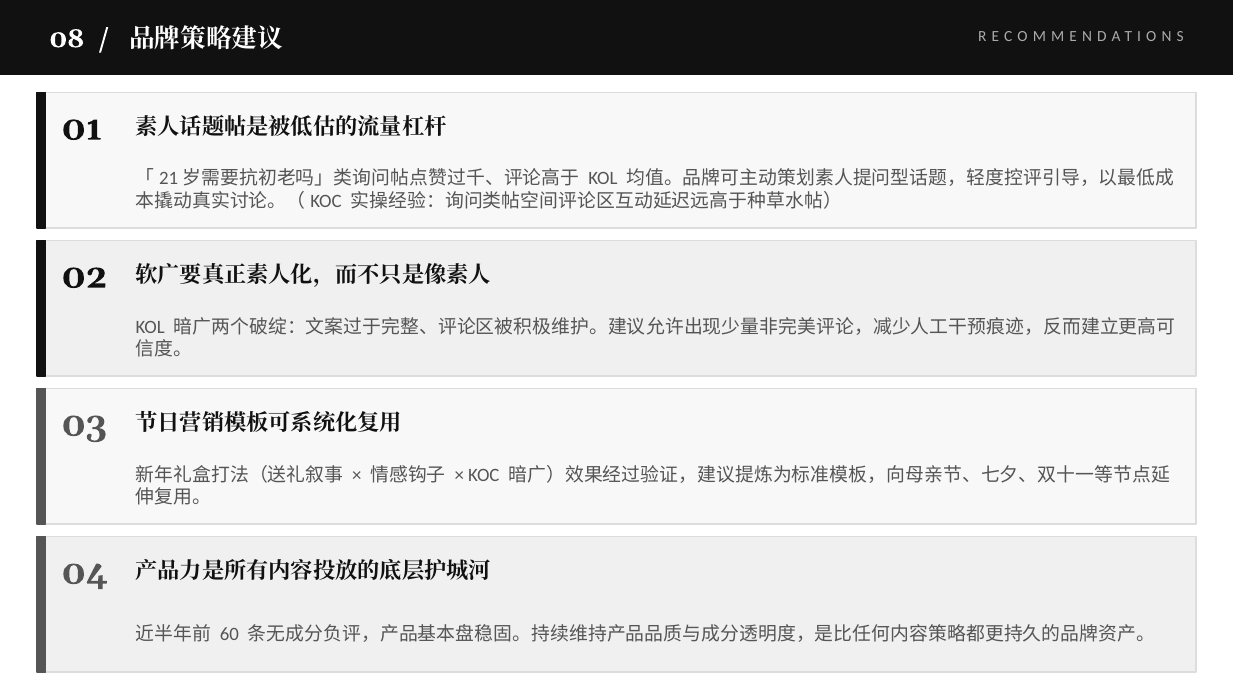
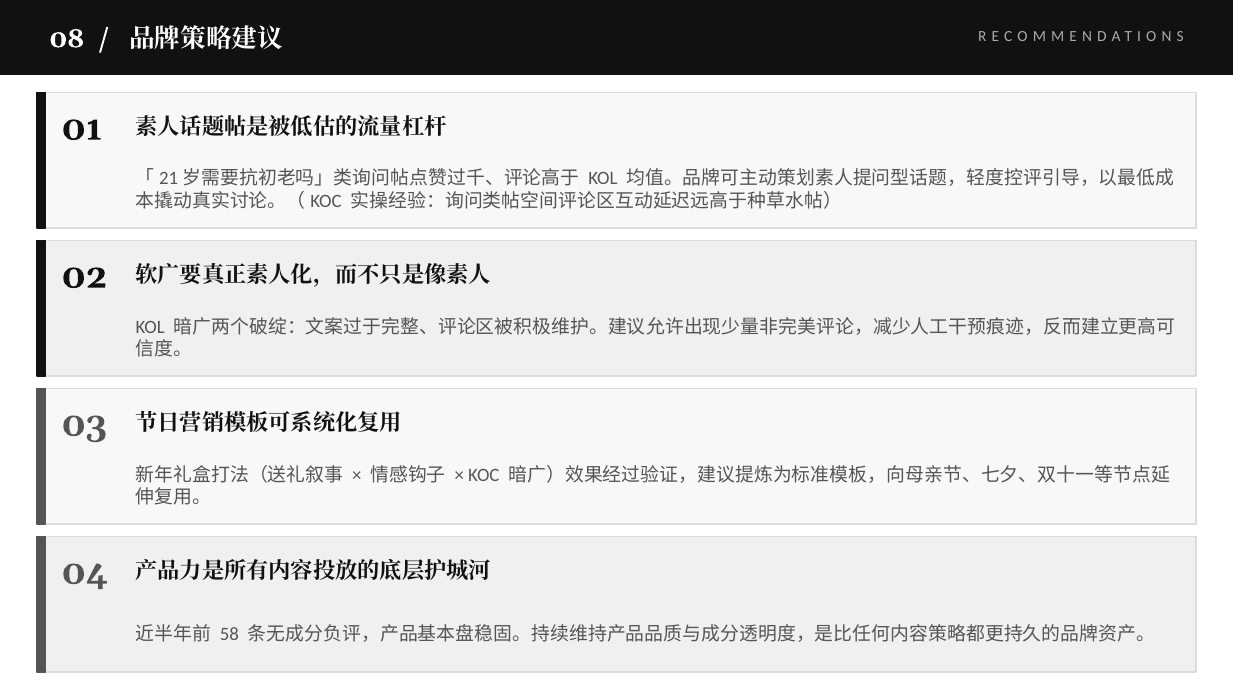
60: 60 -> 58 (229, 634)
